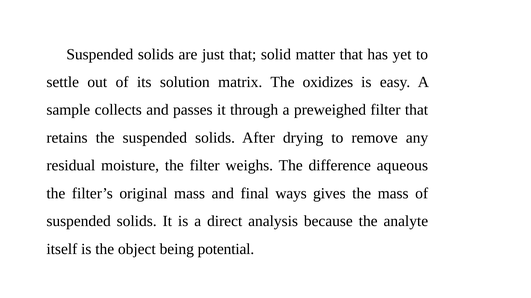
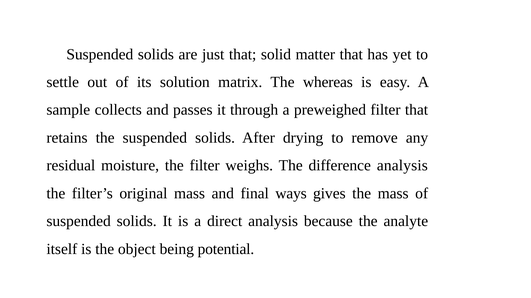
oxidizes: oxidizes -> whereas (328, 82)
difference aqueous: aqueous -> analysis (402, 166)
